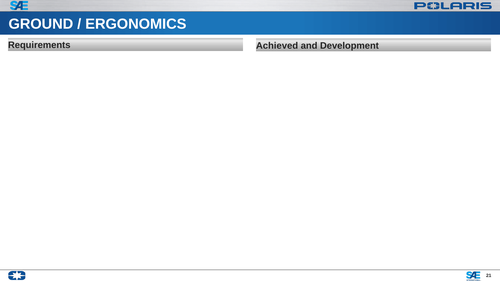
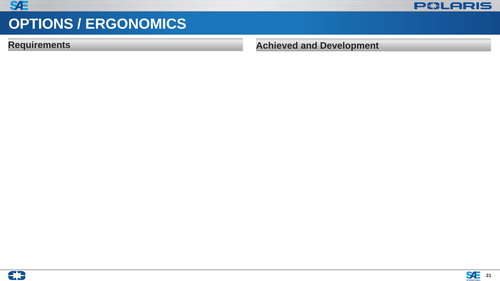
GROUND: GROUND -> OPTIONS (41, 24)
